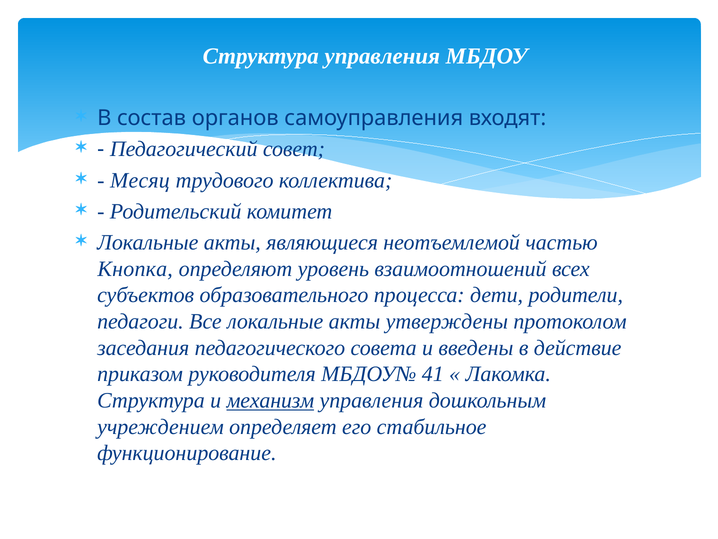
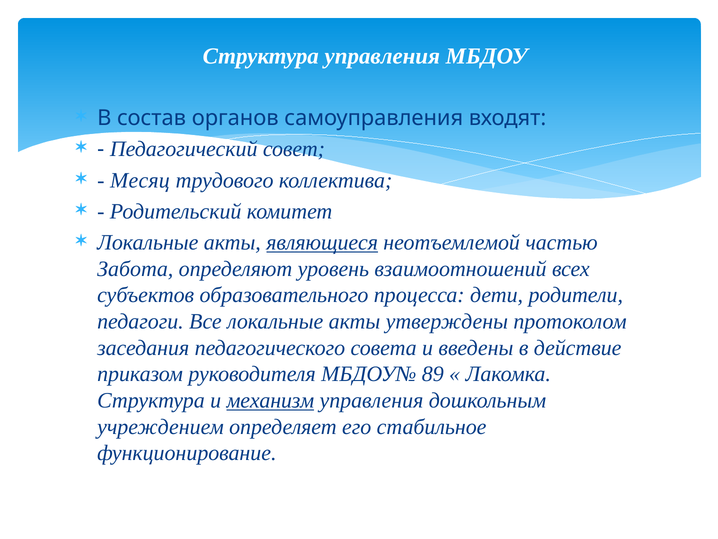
являющиеся underline: none -> present (322, 242)
Кнопка: Кнопка -> Забота (135, 269)
41: 41 -> 89 (433, 374)
